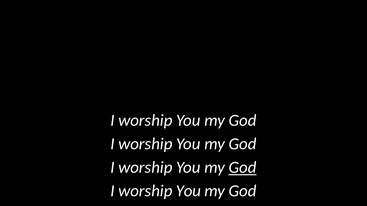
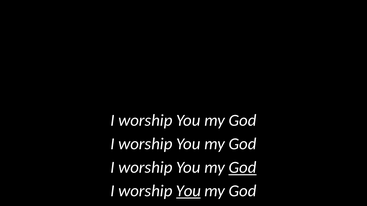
You underline: none -> present (188, 191)
